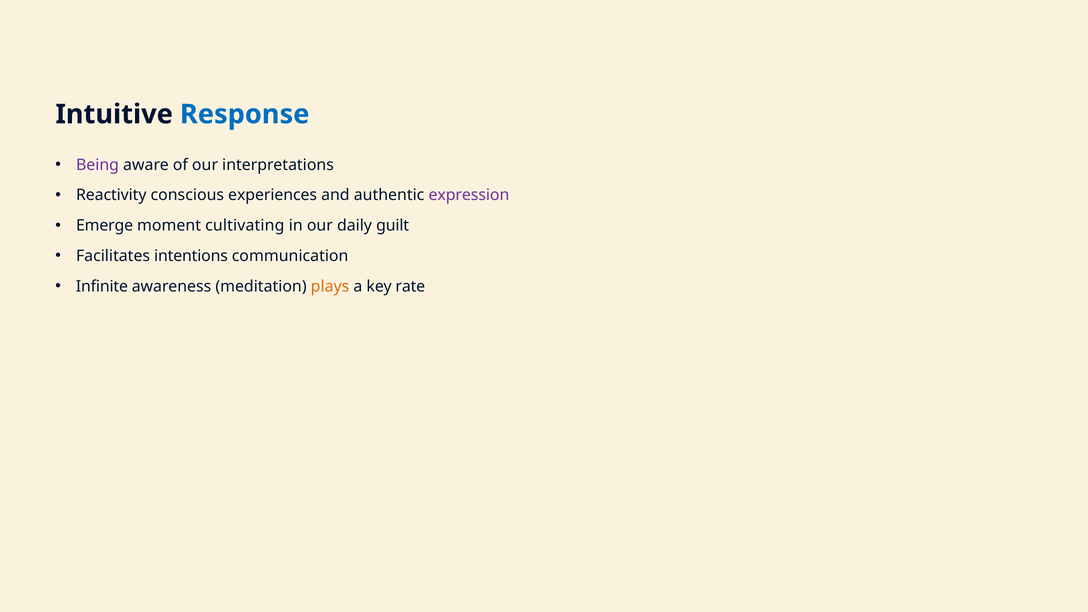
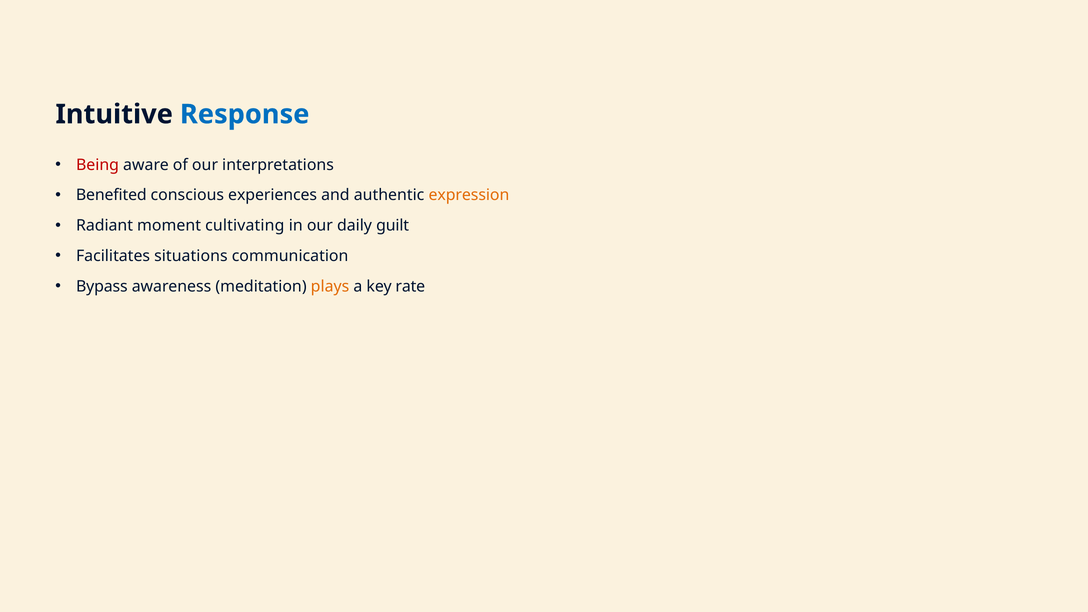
Being colour: purple -> red (98, 165)
Reactivity: Reactivity -> Benefited (111, 195)
expression colour: purple -> orange (469, 195)
Emerge: Emerge -> Radiant (105, 226)
intentions: intentions -> situations (191, 256)
Infinite: Infinite -> Bypass (102, 286)
